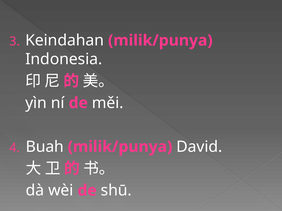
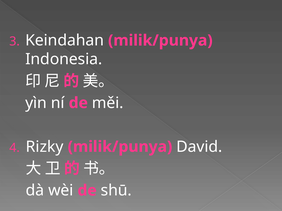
Buah: Buah -> Rizky (45, 147)
